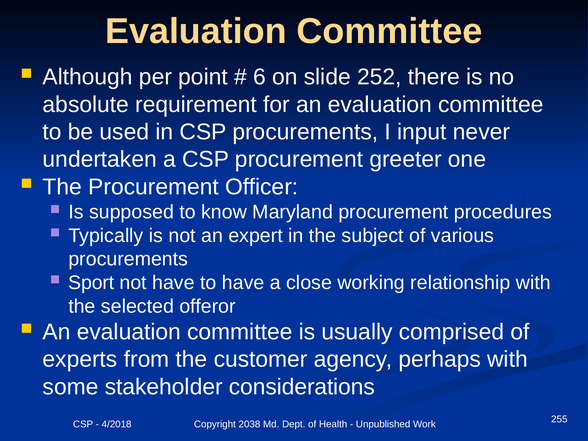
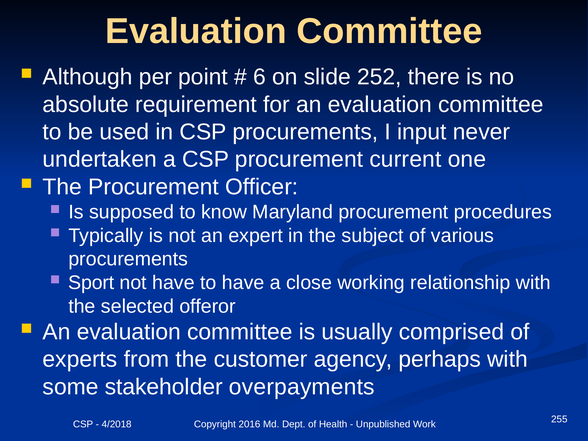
greeter: greeter -> current (405, 159)
considerations: considerations -> overpayments (302, 387)
2038: 2038 -> 2016 (249, 424)
